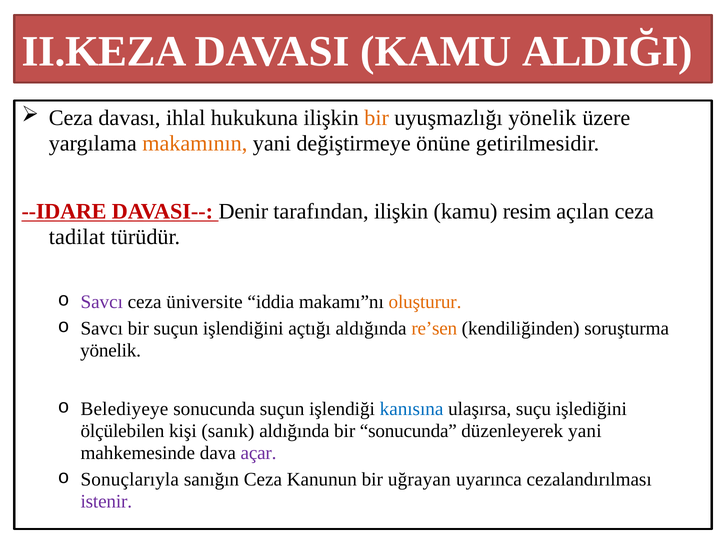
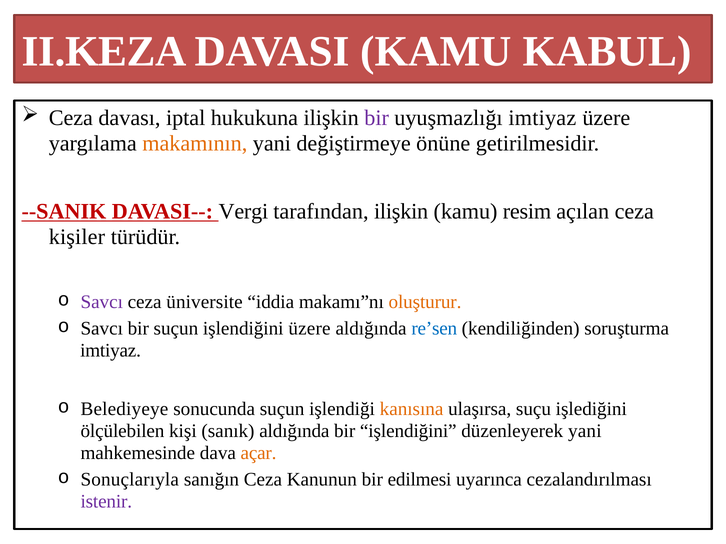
ALDIĞI: ALDIĞI -> KABUL (607, 52)
ihlal: ihlal -> iptal (186, 118)
bir colour: orange -> purple (377, 118)
uyuşmazlığı yönelik: yönelik -> imtiyaz (542, 118)
--IDARE: --IDARE -> --SANIK (64, 211)
Denir: Denir -> Vergi (243, 211)
tadilat: tadilat -> kişiler (77, 237)
işlendiğini açtığı: açtığı -> üzere (309, 329)
re’sen colour: orange -> blue (434, 329)
yönelik: yönelik -> imtiyaz (111, 351)
kanısına colour: blue -> orange (412, 409)
bir sonucunda: sonucunda -> işlendiğini (408, 431)
açar colour: purple -> orange (259, 453)
uğrayan: uğrayan -> edilmesi (420, 480)
